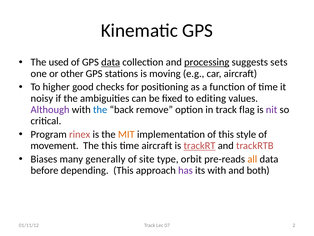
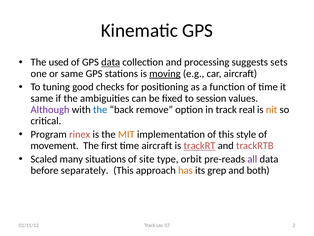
processing underline: present -> none (207, 62)
or other: other -> same (72, 73)
moving underline: none -> present (165, 73)
higher: higher -> tuning (56, 87)
noisy: noisy -> same (42, 98)
editing: editing -> session (211, 98)
flag: flag -> real (247, 109)
nit colour: purple -> orange (272, 109)
The this: this -> first (109, 145)
Biases: Biases -> Scaled (44, 159)
generally: generally -> situations (106, 159)
all colour: orange -> purple (252, 159)
depending: depending -> separately (85, 170)
has colour: purple -> orange (185, 170)
its with: with -> grep (217, 170)
